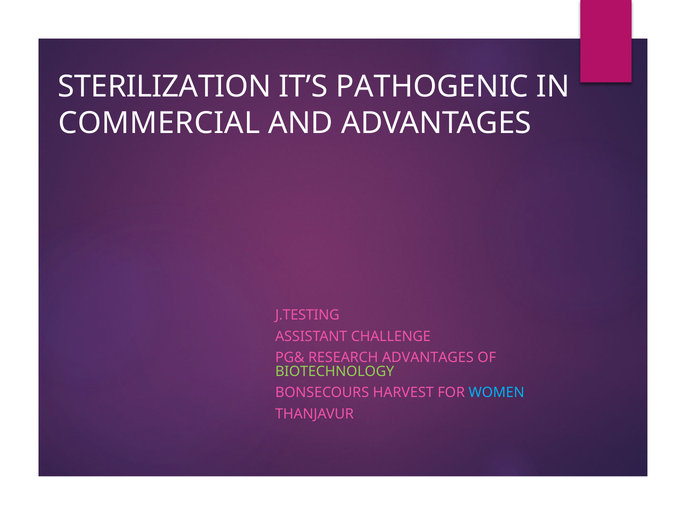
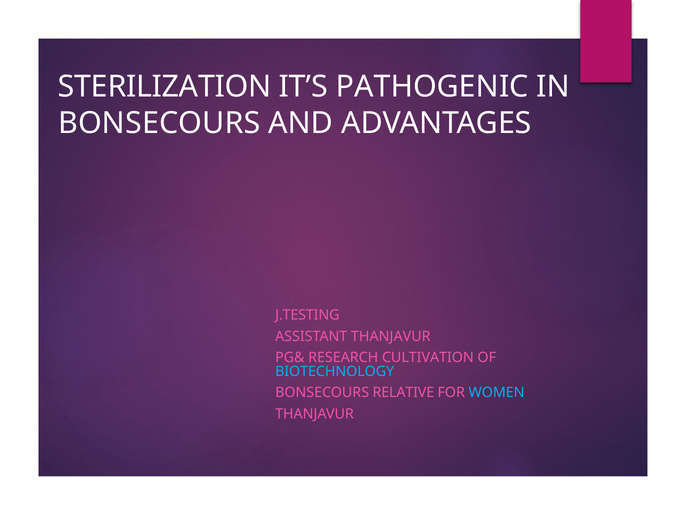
COMMERCIAL: COMMERCIAL -> BONSECOURS (159, 123)
ASSISTANT CHALLENGE: CHALLENGE -> THANJAVUR (391, 336)
RESEARCH ADVANTAGES: ADVANTAGES -> CULTIVATION (428, 358)
BIOTECHNOLOGY colour: light green -> light blue (335, 371)
HARVEST: HARVEST -> RELATIVE (403, 393)
